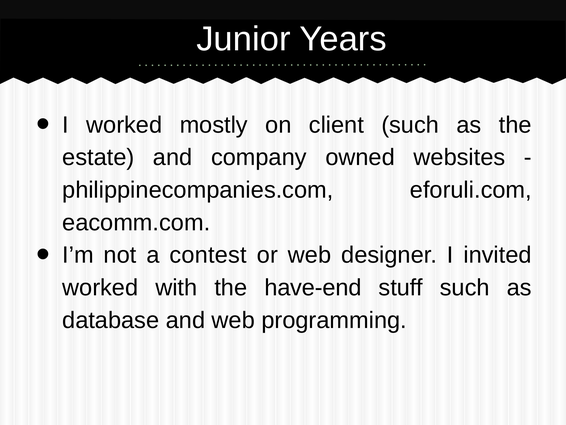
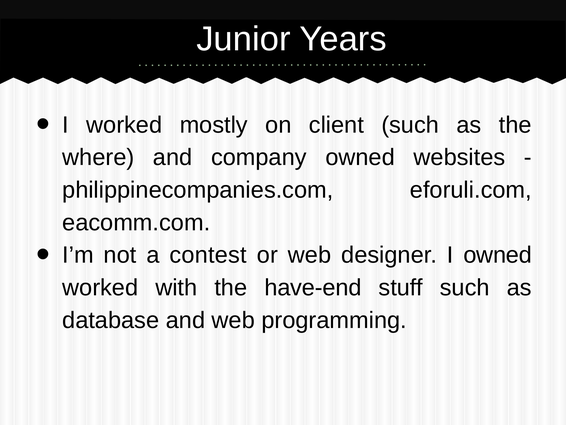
estate: estate -> where (98, 157)
I invited: invited -> owned (498, 255)
